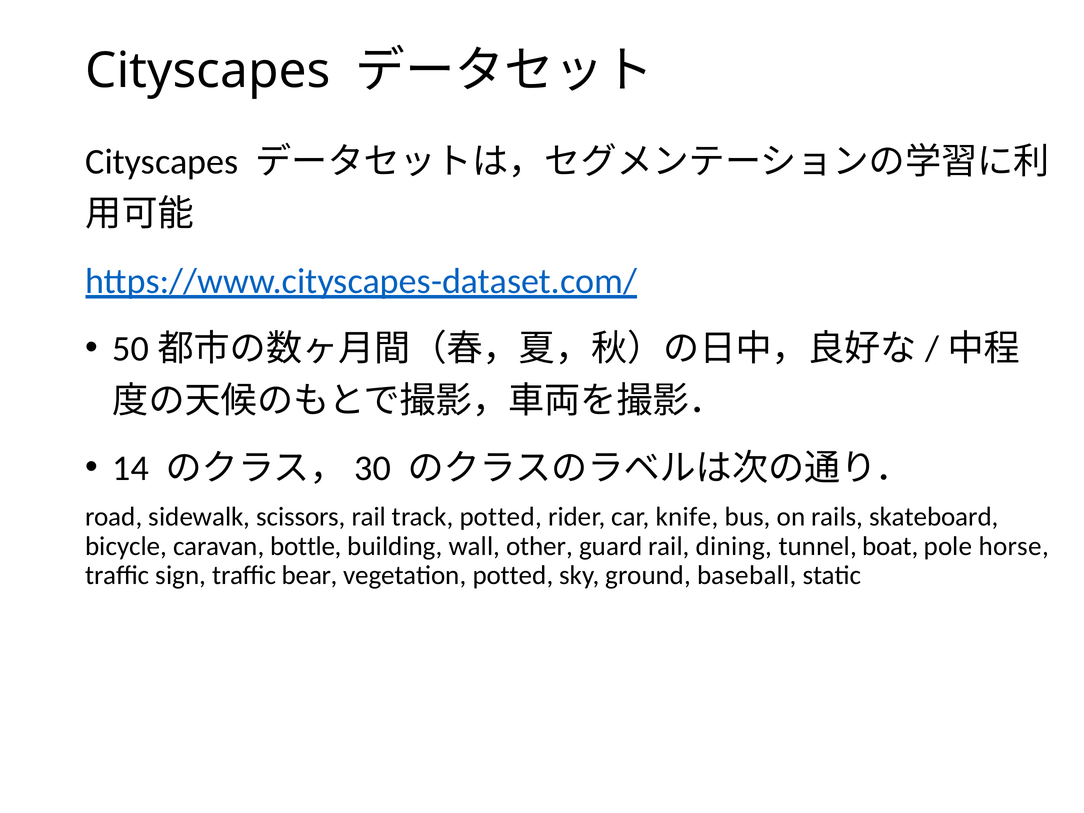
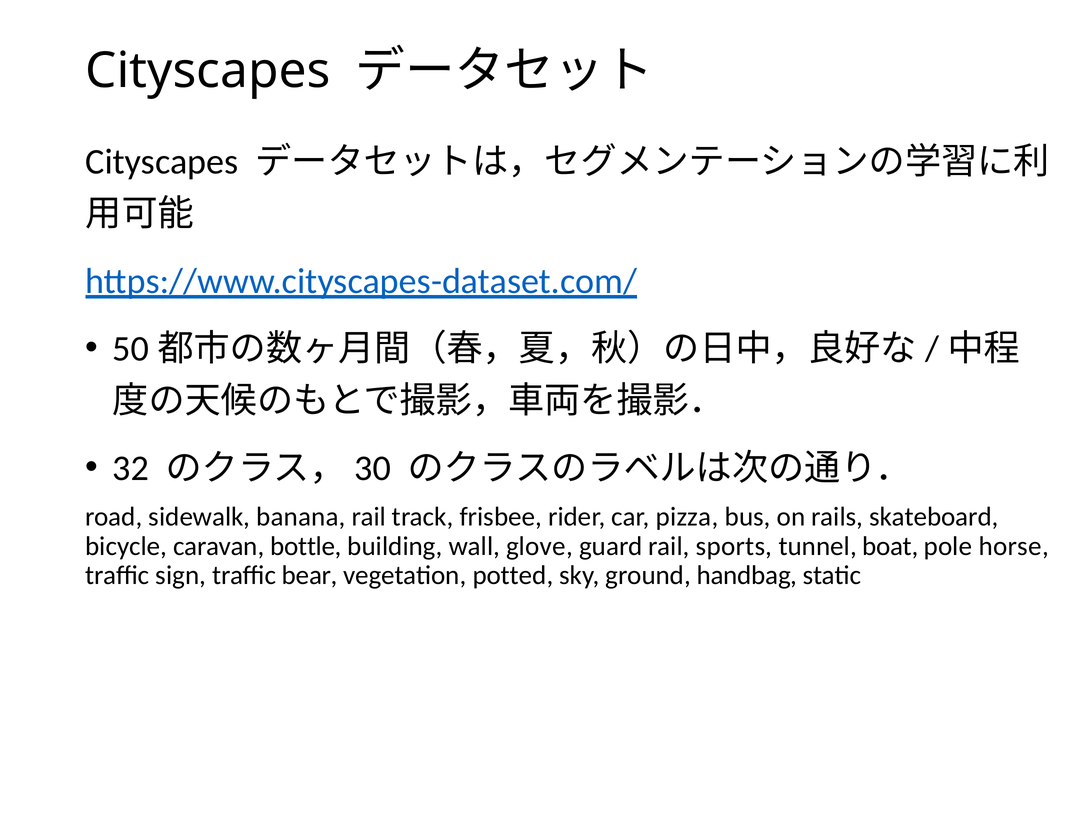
14: 14 -> 32 (131, 468)
scissors: scissors -> banana (301, 517)
track potted: potted -> frisbee (501, 517)
knife: knife -> pizza (687, 517)
other: other -> glove (539, 546)
dining: dining -> sports (734, 546)
baseball: baseball -> handbag (747, 575)
